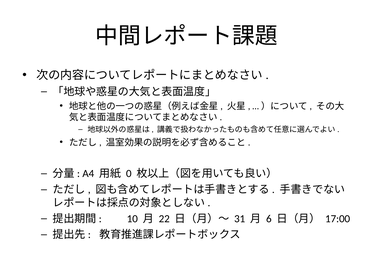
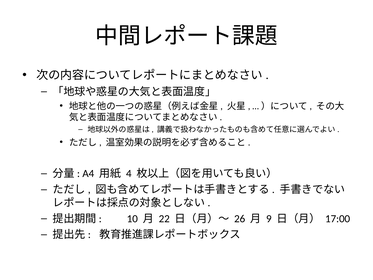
0: 0 -> 4 (129, 173)
31: 31 -> 26 (240, 218)
6: 6 -> 9 (269, 218)
